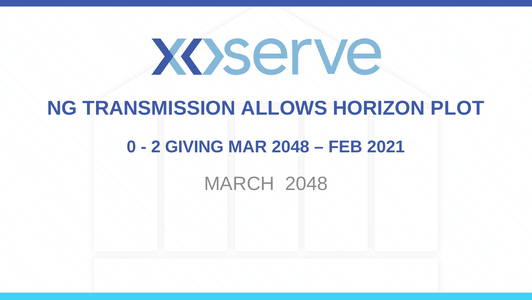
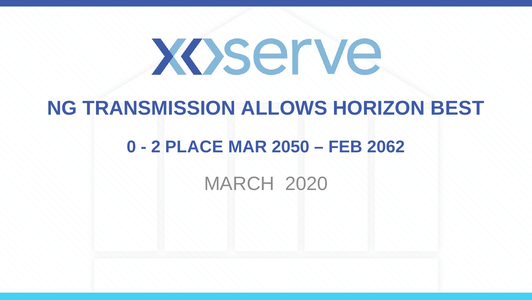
PLOT: PLOT -> BEST (457, 108)
GIVING: GIVING -> PLACE (194, 146)
MAR 2048: 2048 -> 2050 (291, 146)
2021: 2021 -> 2062 (386, 146)
MARCH 2048: 2048 -> 2020 (307, 183)
